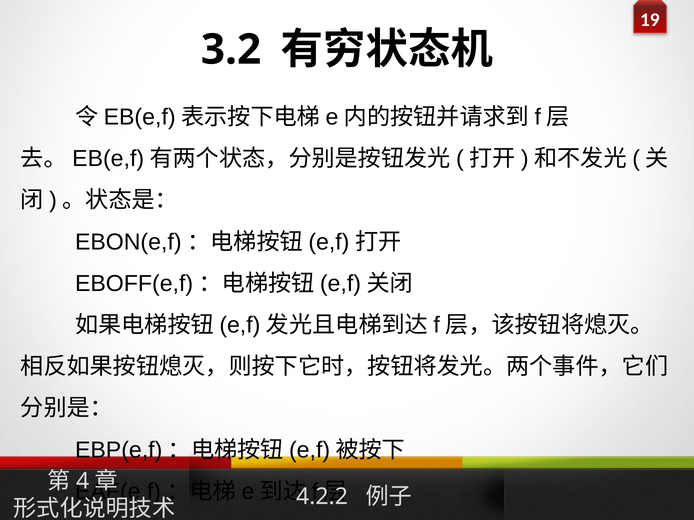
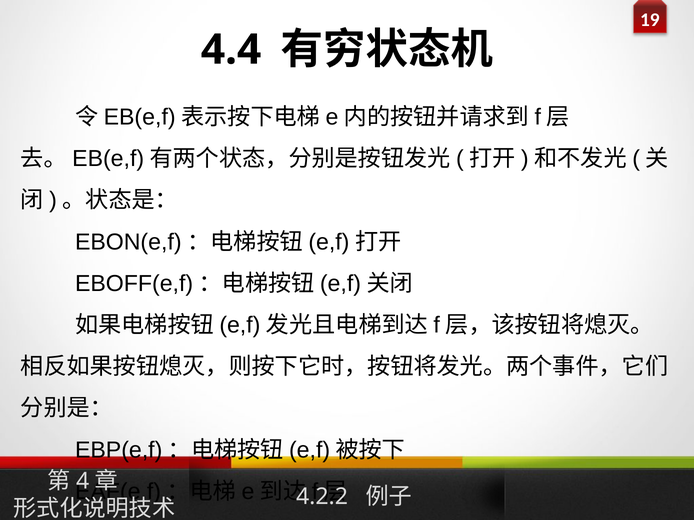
3.2: 3.2 -> 4.4 (231, 50)
